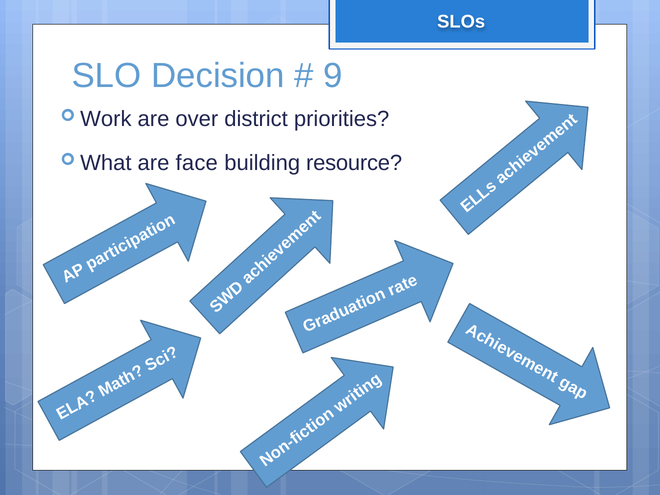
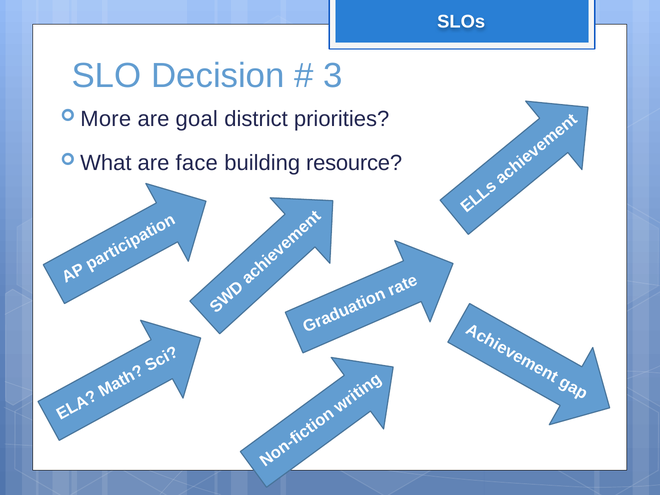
9: 9 -> 3 (333, 76)
Work: Work -> More (106, 119)
over: over -> goal (197, 119)
